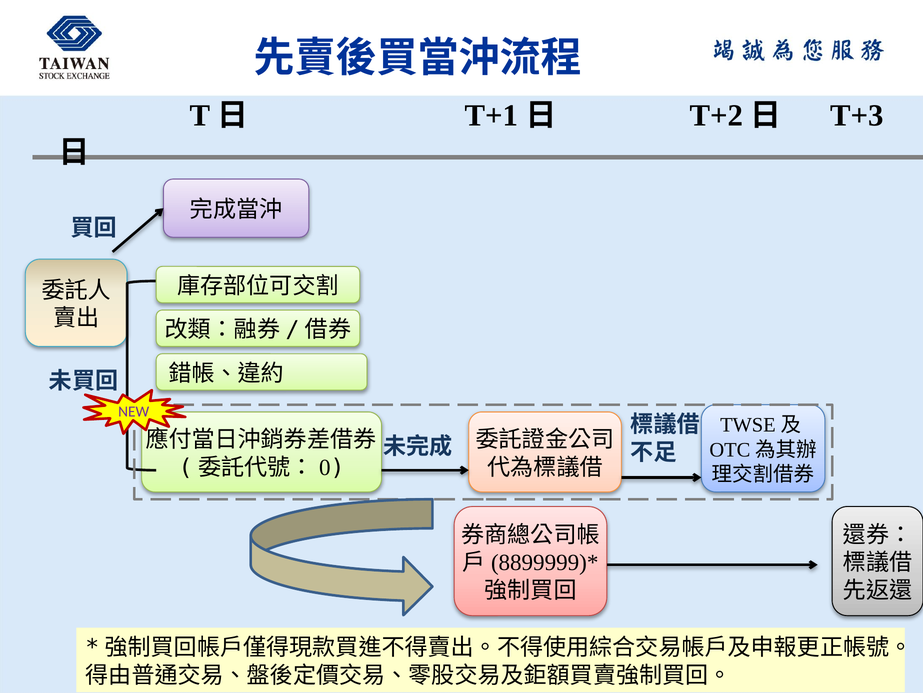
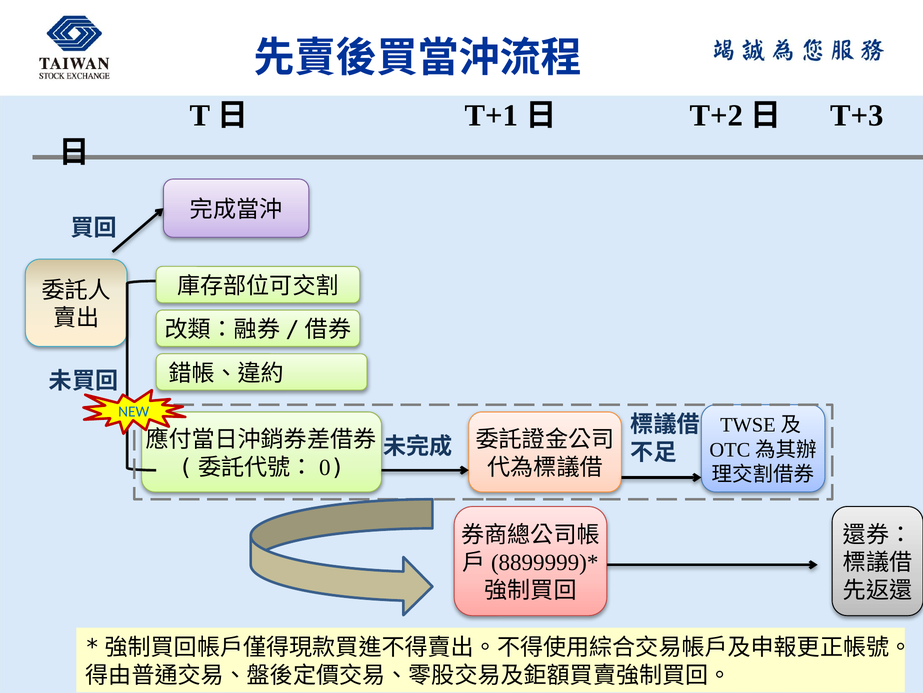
NEW colour: purple -> blue (134, 411)
